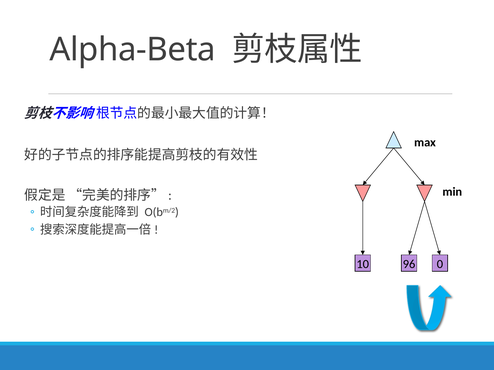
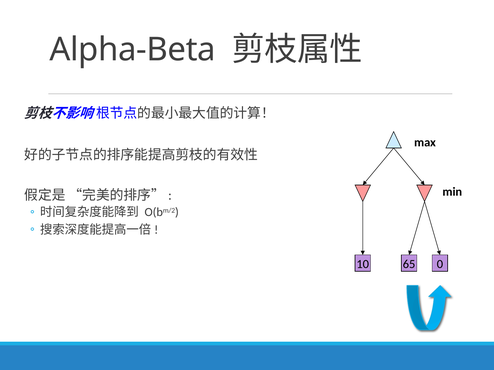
96: 96 -> 65 (409, 264)
